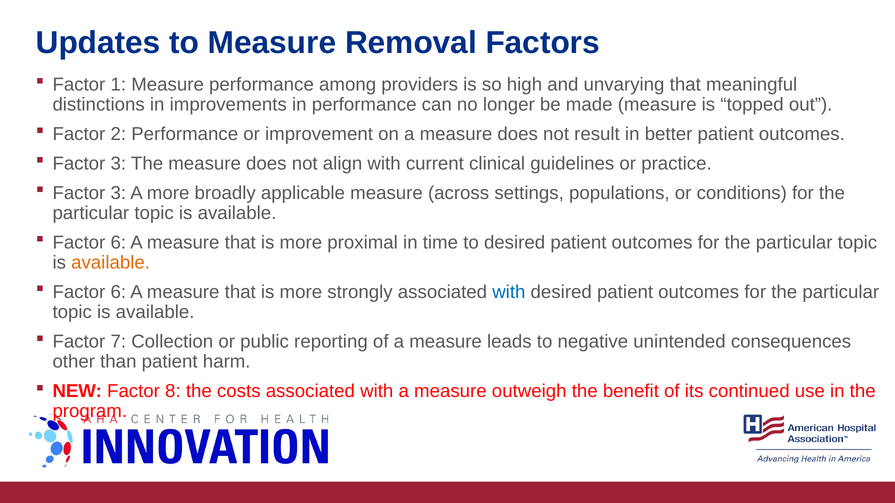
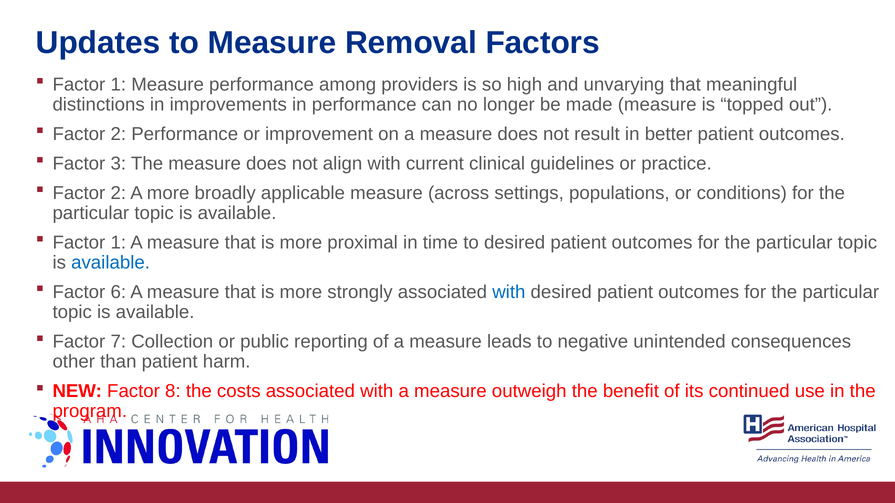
3: 3 -> 2 (118, 193)
6: 6 -> 1 (118, 243)
available colour: orange -> blue (111, 263)
